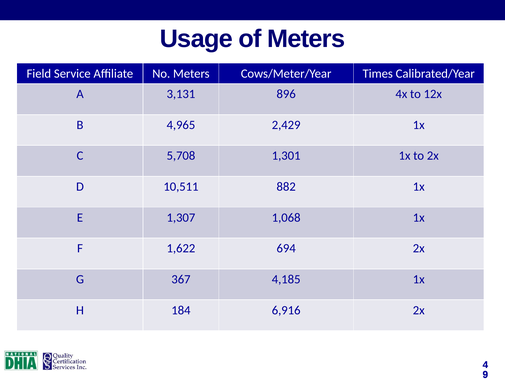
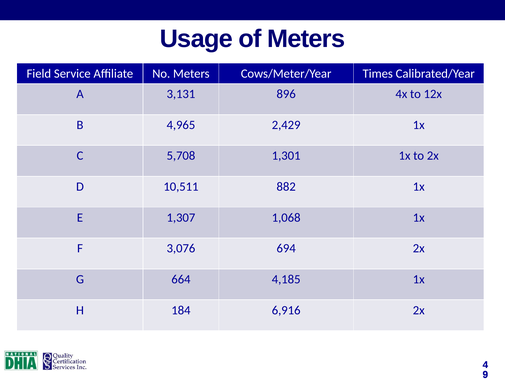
1,622: 1,622 -> 3,076 (181, 248)
367: 367 -> 664 (181, 279)
